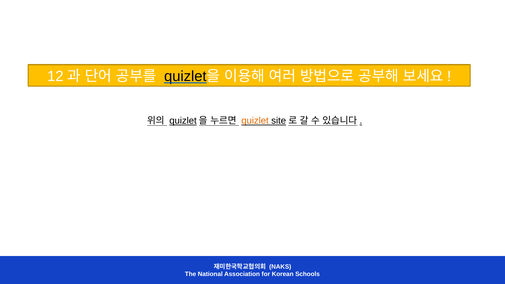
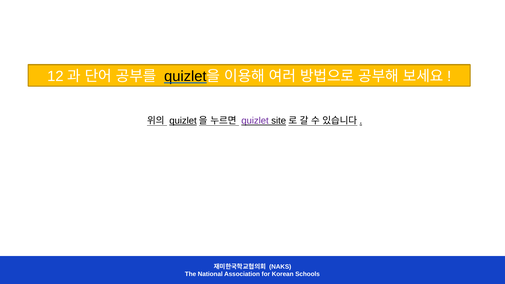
quizlet colour: orange -> purple (255, 121)
